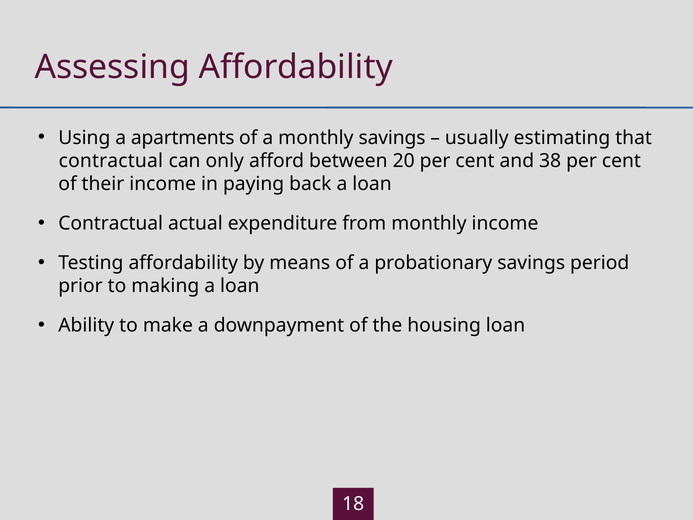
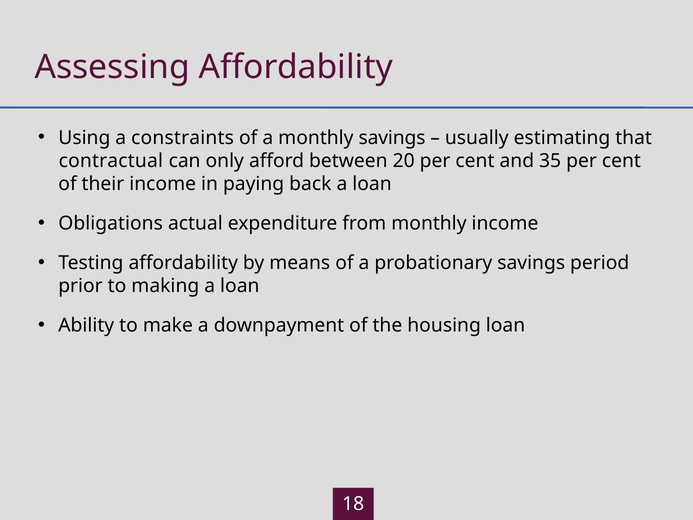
apartments: apartments -> constraints (183, 138)
38: 38 -> 35 (550, 161)
Contractual: Contractual -> Obligations (111, 223)
